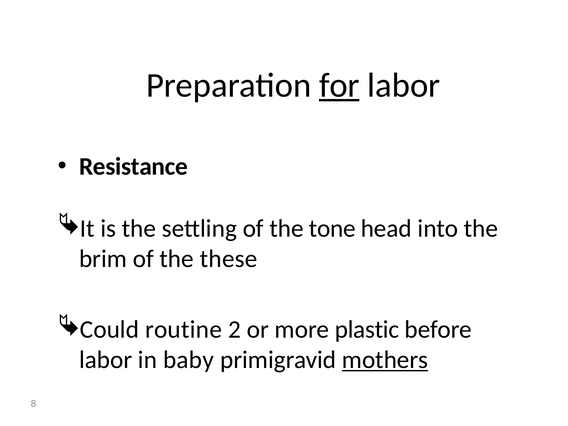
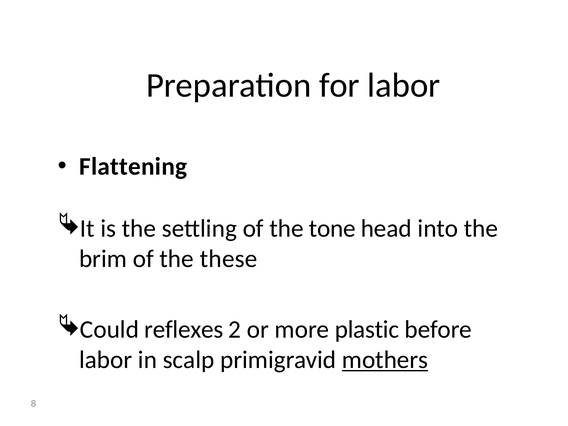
for underline: present -> none (339, 85)
Resistance: Resistance -> Flattening (133, 167)
routine: routine -> reflexes (184, 329)
baby: baby -> scalp (189, 360)
